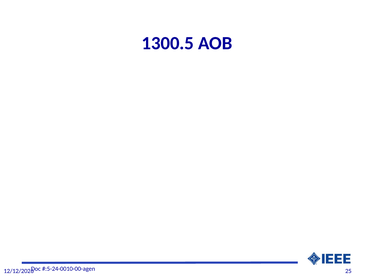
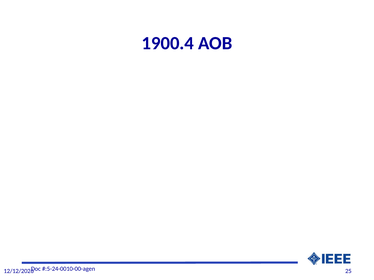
1300.5: 1300.5 -> 1900.4 (168, 43)
